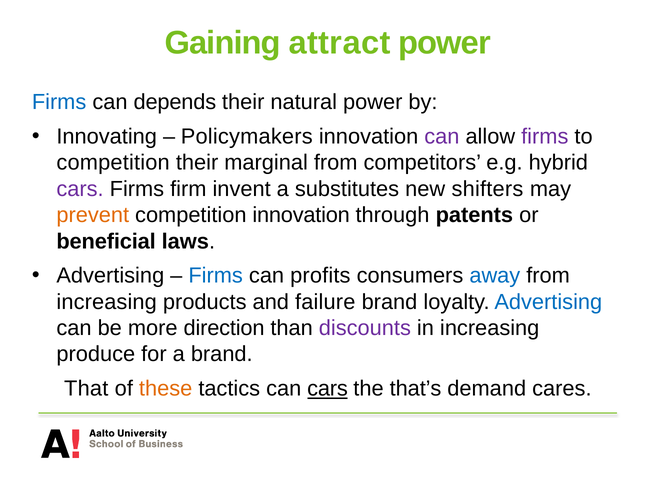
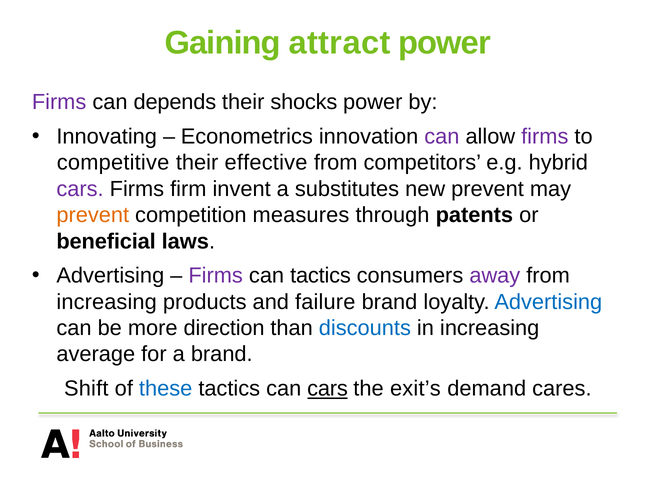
Firms colour: blue -> purple (59, 102)
natural: natural -> shocks (304, 102)
Policymakers: Policymakers -> Econometrics (247, 136)
competition: competition -> competitive (113, 163)
marginal: marginal -> effective (266, 163)
new shifters: shifters -> prevent (488, 189)
competition innovation: innovation -> measures (301, 215)
Firms colour: blue -> purple (216, 275)
can profits: profits -> tactics (321, 275)
away colour: blue -> purple (495, 275)
discounts colour: purple -> blue (365, 328)
produce: produce -> average (96, 354)
That: That -> Shift (86, 388)
these colour: orange -> blue (166, 388)
that’s: that’s -> exit’s (415, 388)
